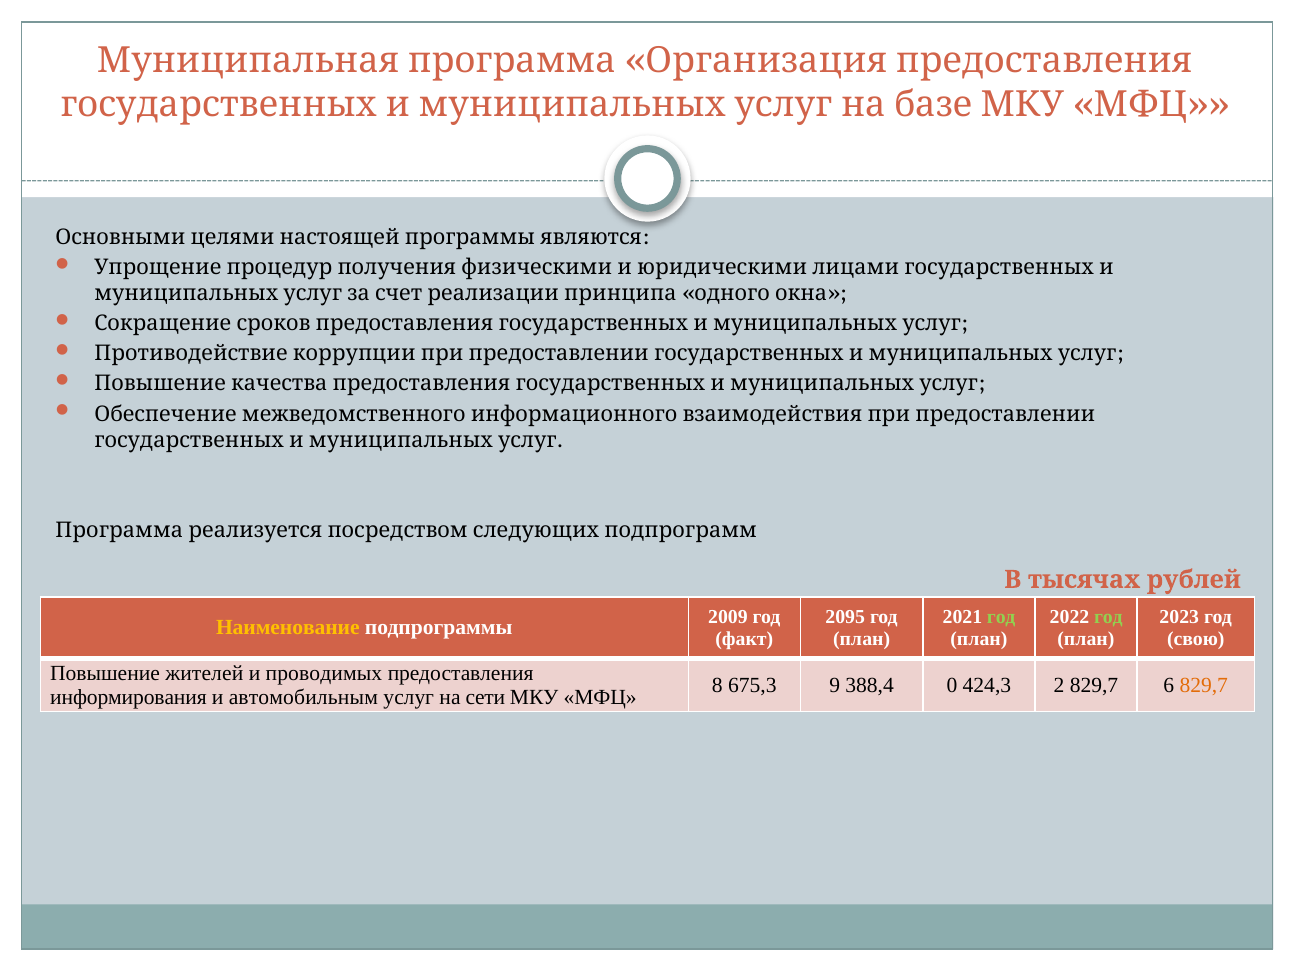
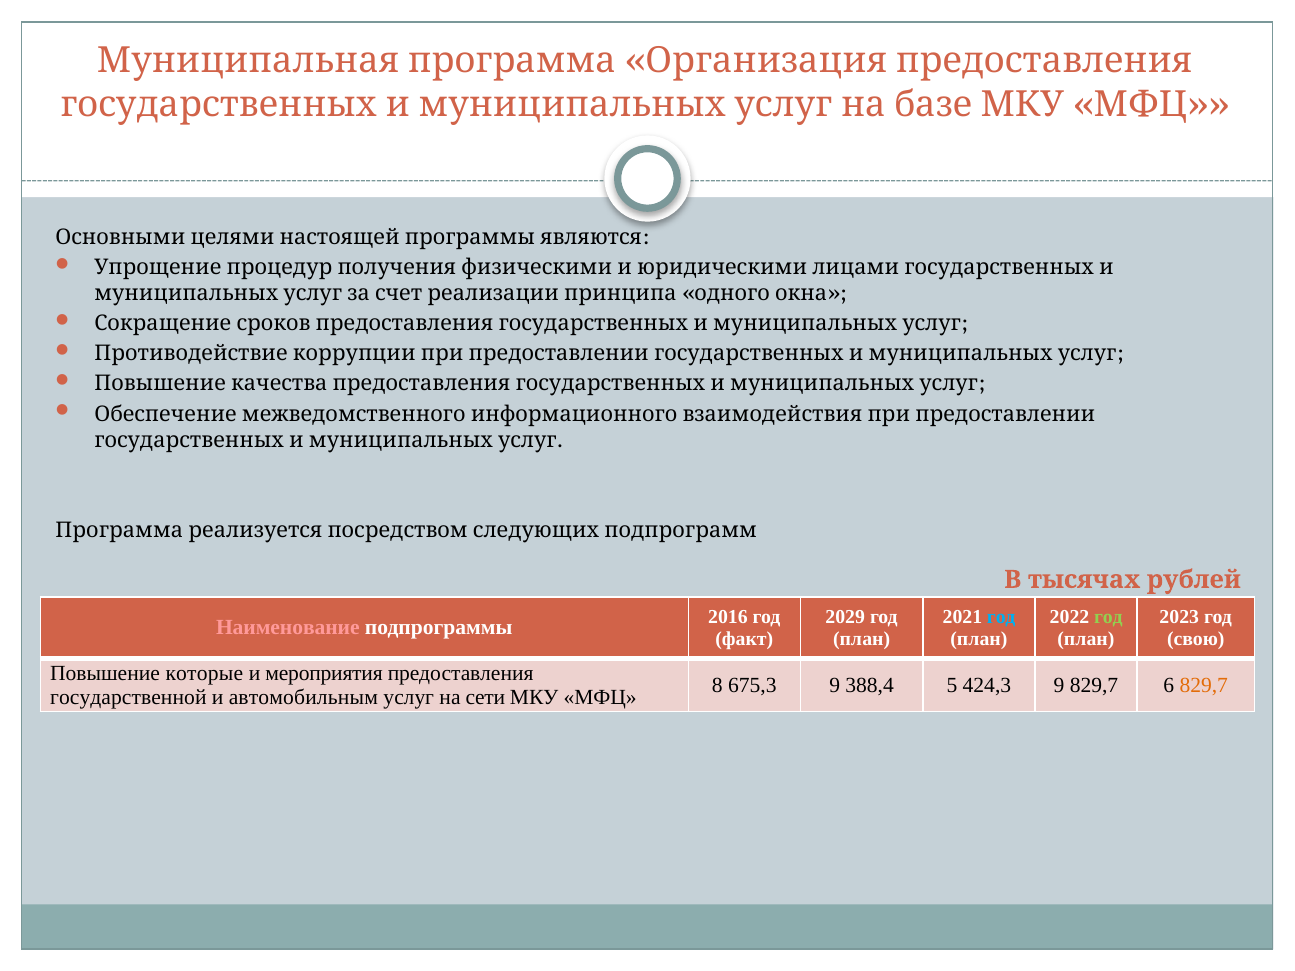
2009: 2009 -> 2016 (728, 617)
2095: 2095 -> 2029 (845, 617)
год colour: light green -> light blue (1001, 617)
Наименование colour: yellow -> pink (288, 628)
жителей: жителей -> которые (204, 673)
проводимых: проводимых -> мероприятия (324, 673)
0: 0 -> 5 (952, 685)
424,3 2: 2 -> 9 (1059, 685)
информирования: информирования -> государственной (128, 697)
